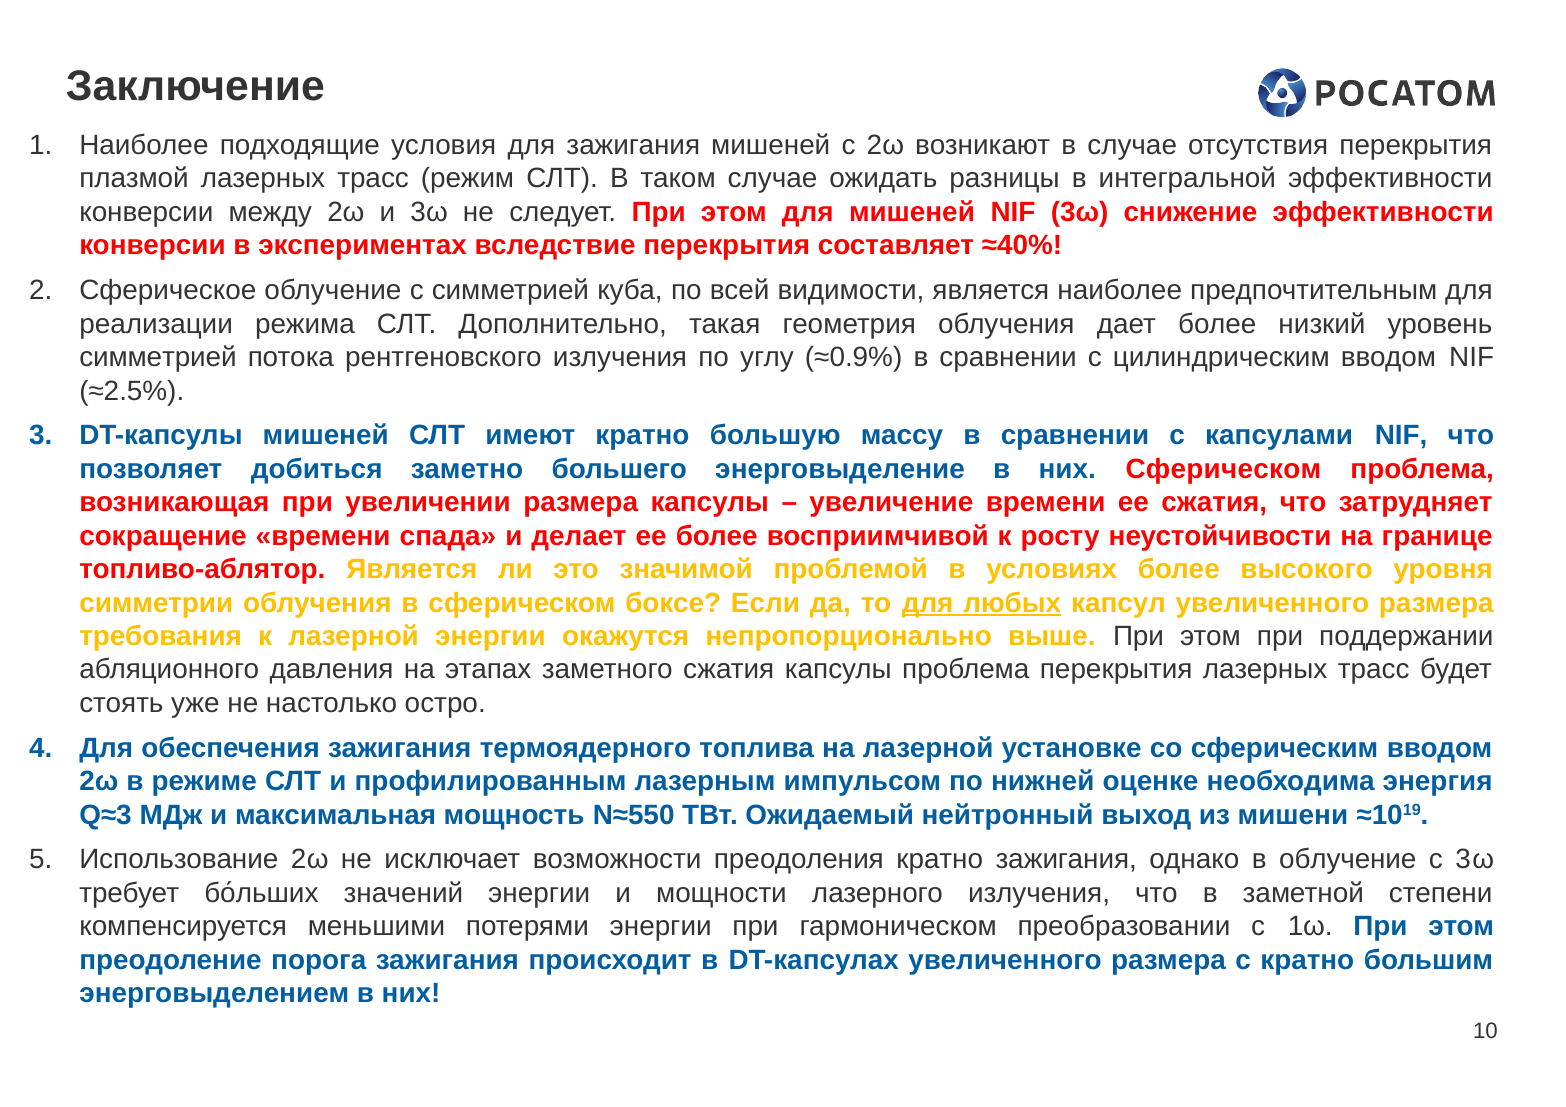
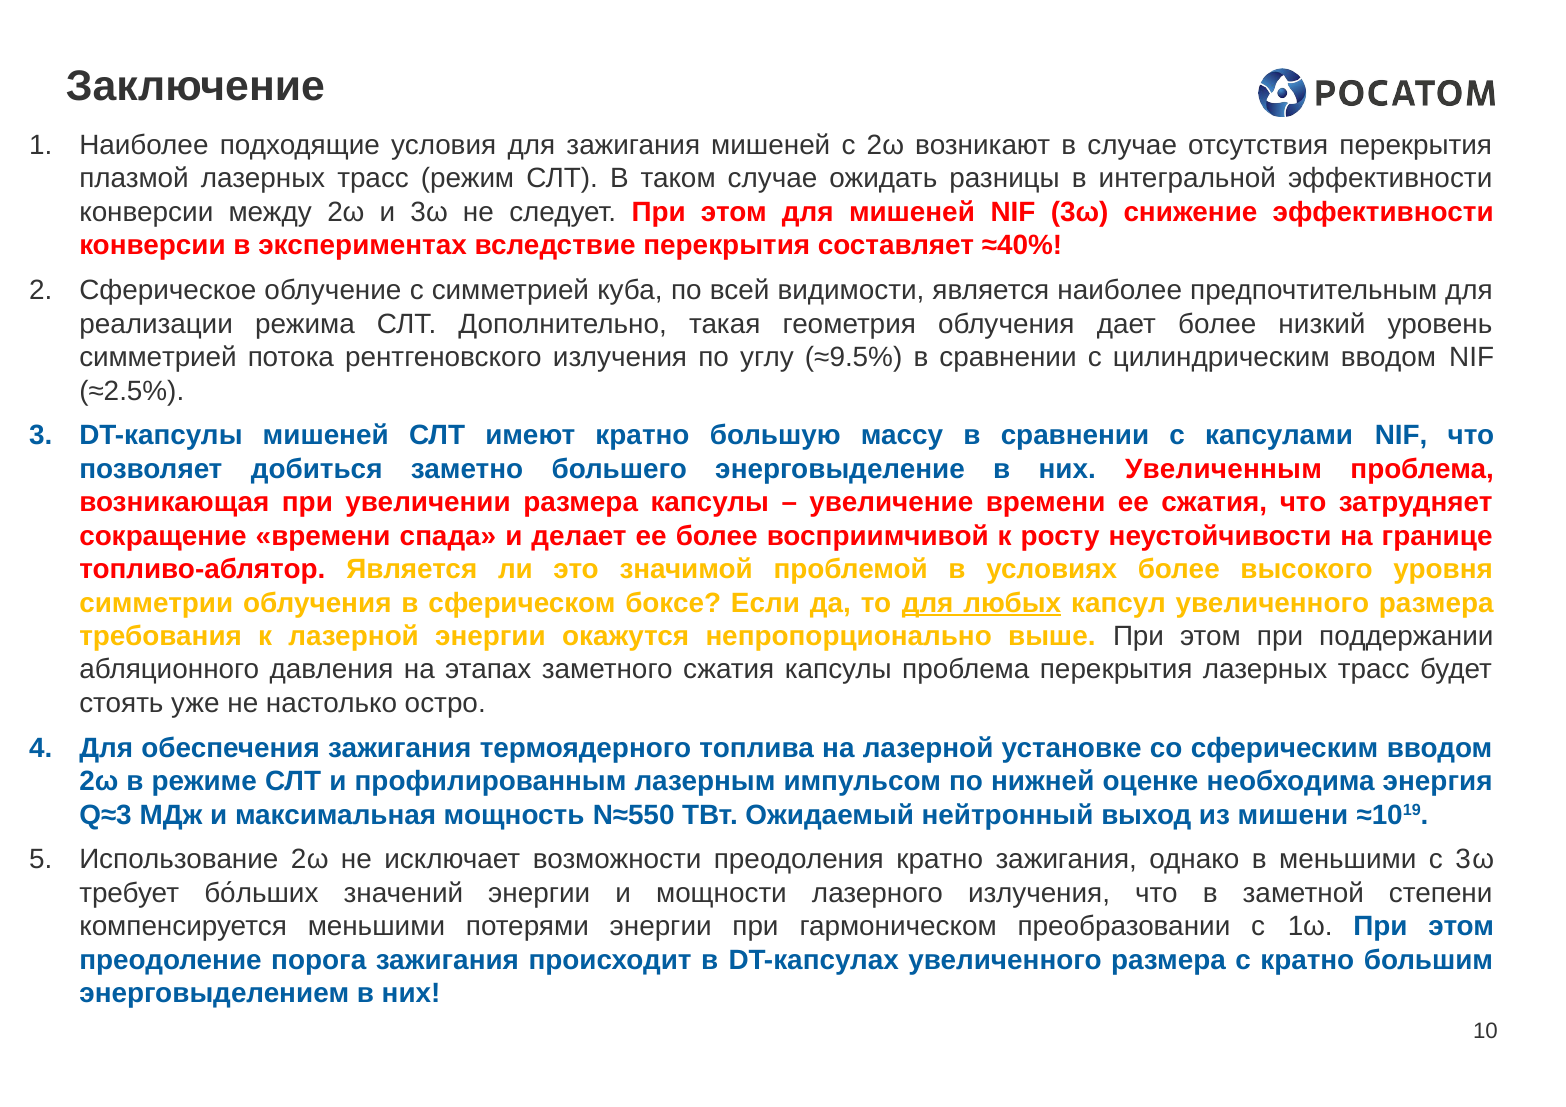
≈0.9%: ≈0.9% -> ≈9.5% (854, 357)
них Сферическом: Сферическом -> Увеличенным (1223, 469)
в облучение: облучение -> меньшими (1348, 860)
